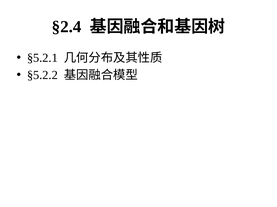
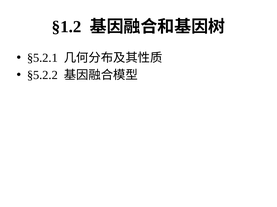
§2.4: §2.4 -> §1.2 (67, 27)
